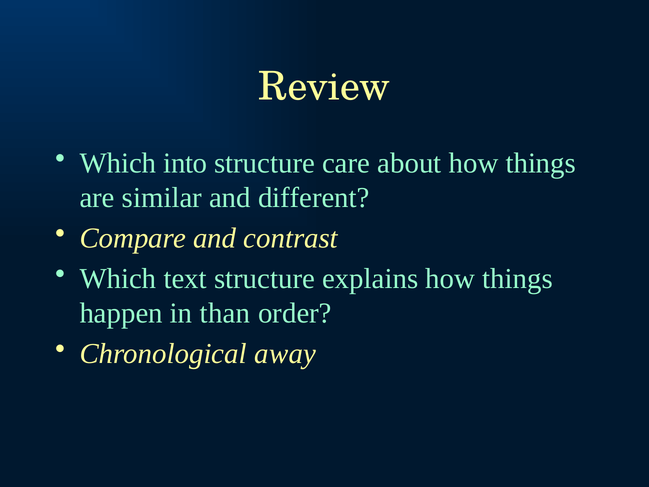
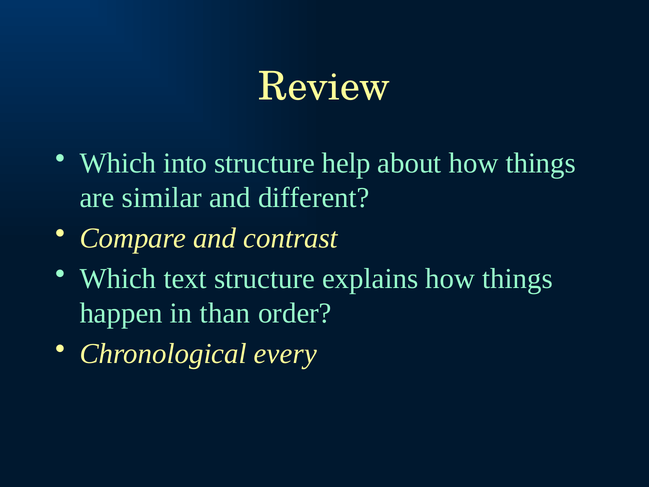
care: care -> help (346, 163)
away: away -> every (285, 354)
